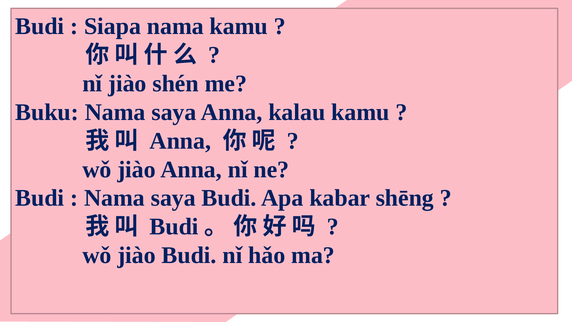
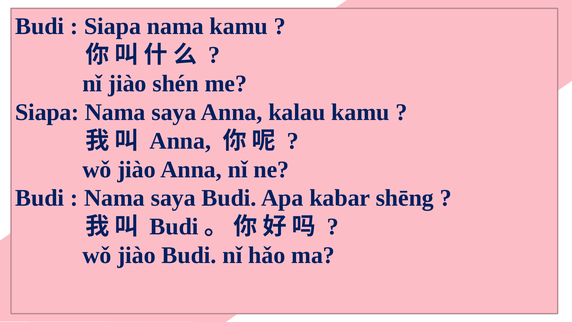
Buku: Buku -> Siapa (47, 112)
